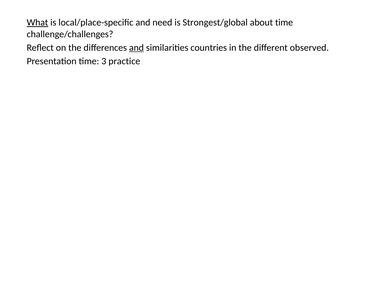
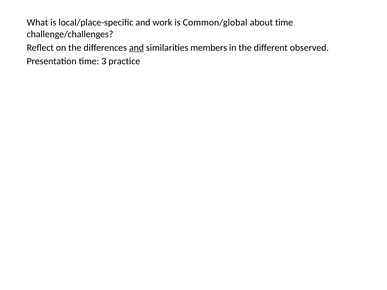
What underline: present -> none (37, 22)
need: need -> work (162, 22)
Strongest/global: Strongest/global -> Common/global (215, 22)
countries: countries -> members (209, 48)
